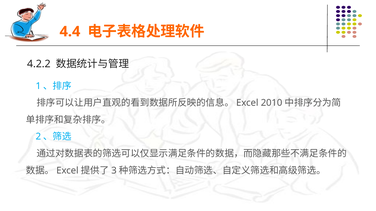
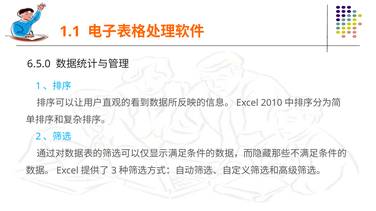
4.4: 4.4 -> 1.1 (70, 32)
4.2.2: 4.2.2 -> 6.5.0 (39, 64)
